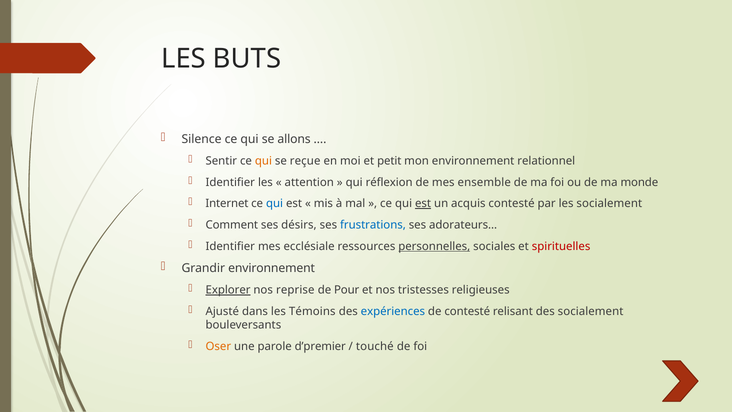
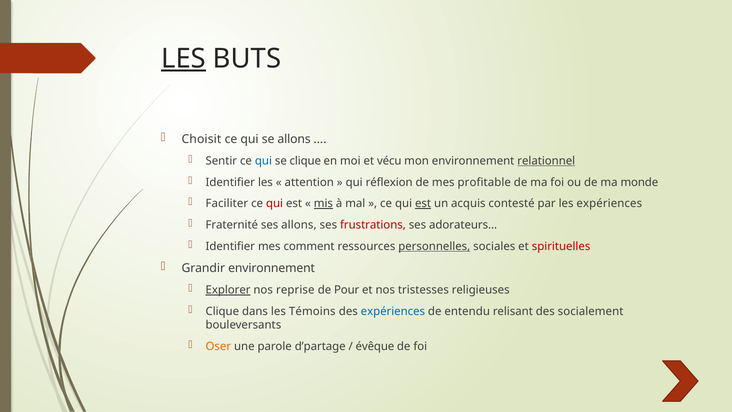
LES underline: none -> present (184, 59)
Silence: Silence -> Choisit (201, 139)
qui colour: orange -> blue (263, 161)
se reçue: reçue -> clique (305, 161)
petit: petit -> vécu (389, 161)
relationnel underline: none -> present (546, 161)
ensemble: ensemble -> profitable (484, 182)
Internet: Internet -> Faciliter (227, 203)
qui colour: blue -> red (275, 203)
mis underline: none -> present (323, 203)
les socialement: socialement -> expériences (609, 203)
Comment: Comment -> Fraternité (232, 225)
ses désirs: désirs -> allons (299, 225)
frustrations colour: blue -> red (373, 225)
ecclésiale: ecclésiale -> comment (309, 246)
Ajusté: Ajusté -> Clique (222, 311)
de contesté: contesté -> entendu (467, 311)
d’premier: d’premier -> d’partage (320, 346)
touché: touché -> évêque (375, 346)
